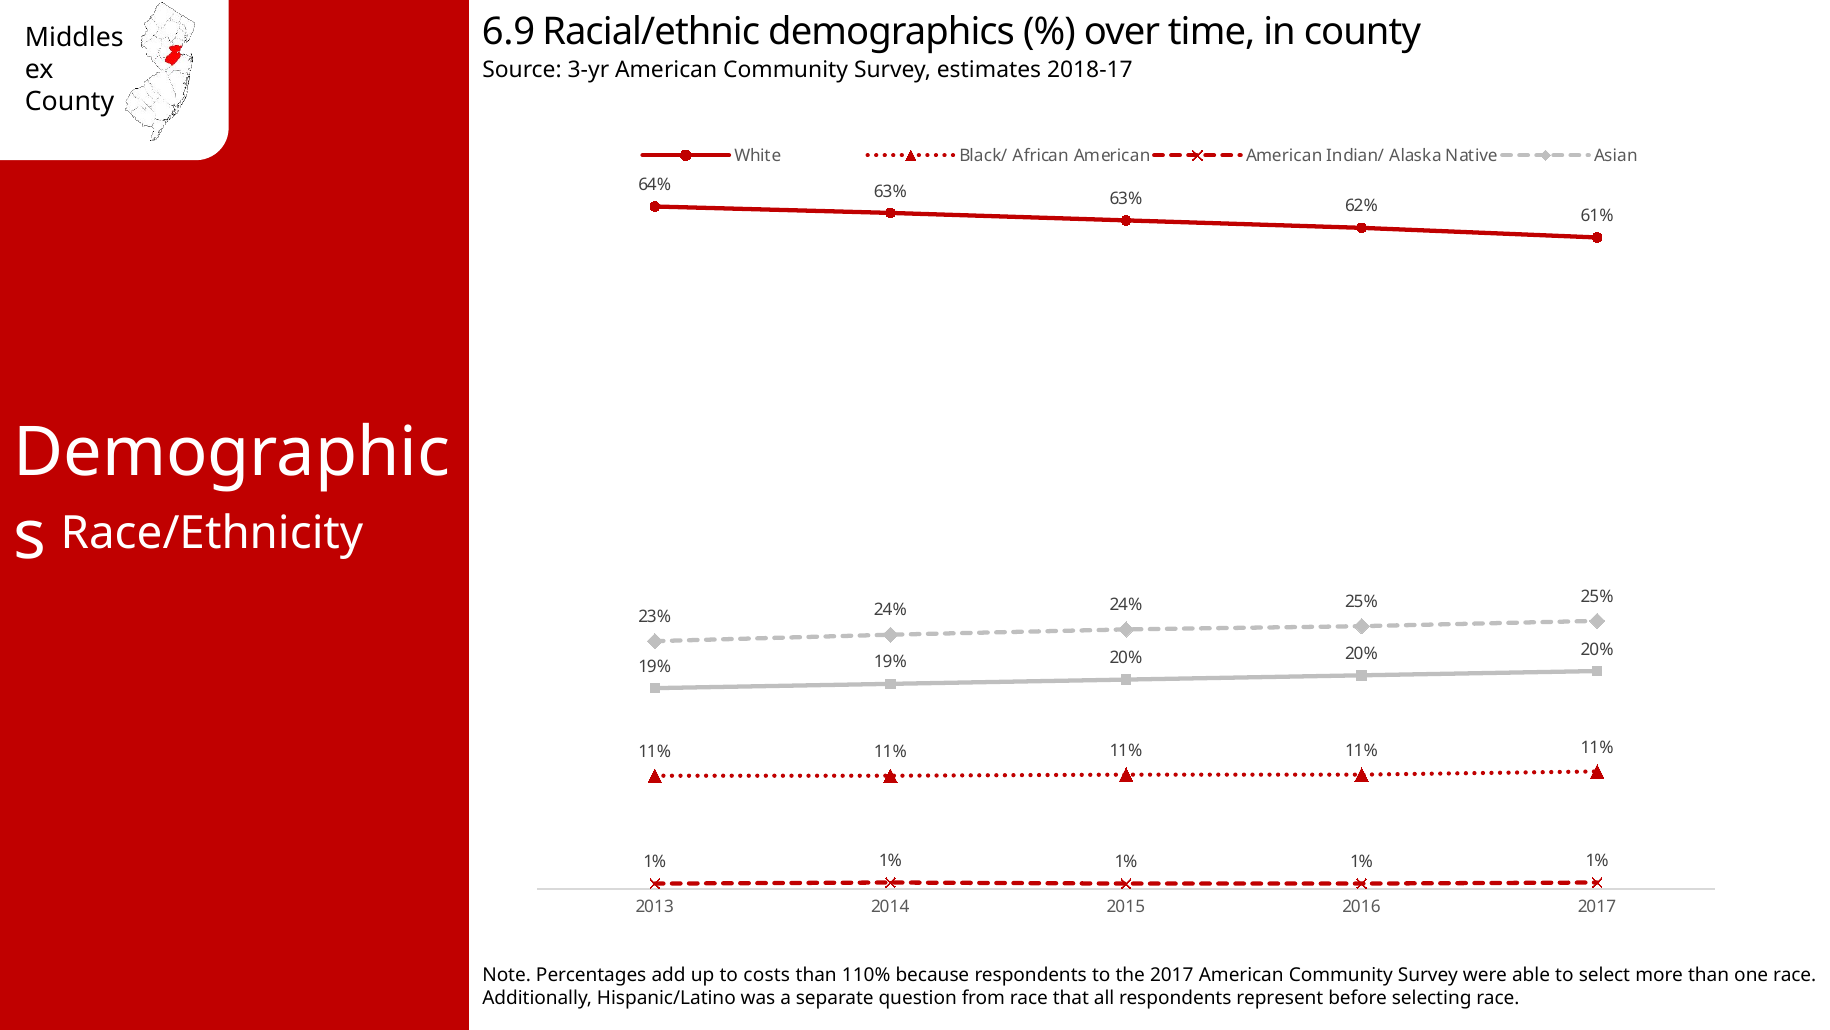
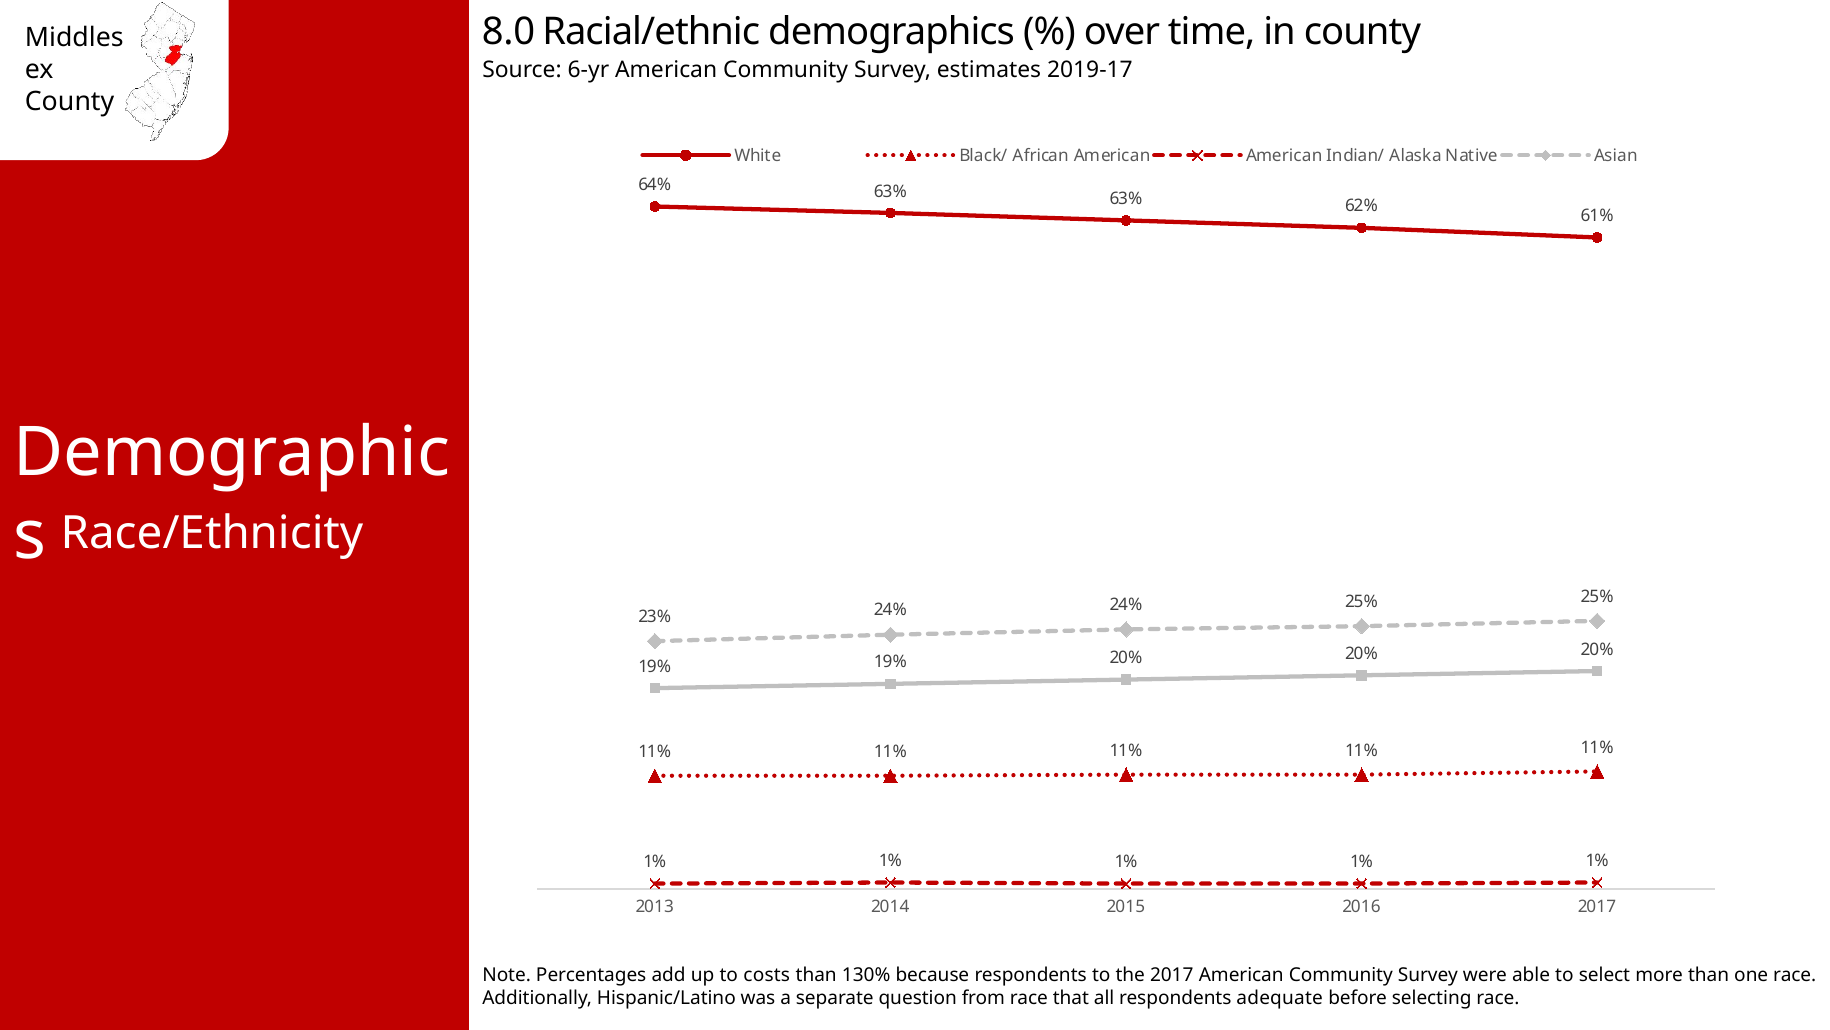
6.9: 6.9 -> 8.0 (509, 32)
3-yr: 3-yr -> 6-yr (588, 70)
2018-17: 2018-17 -> 2019-17 (1090, 70)
110%: 110% -> 130% (866, 975)
represent: represent -> adequate (1280, 998)
